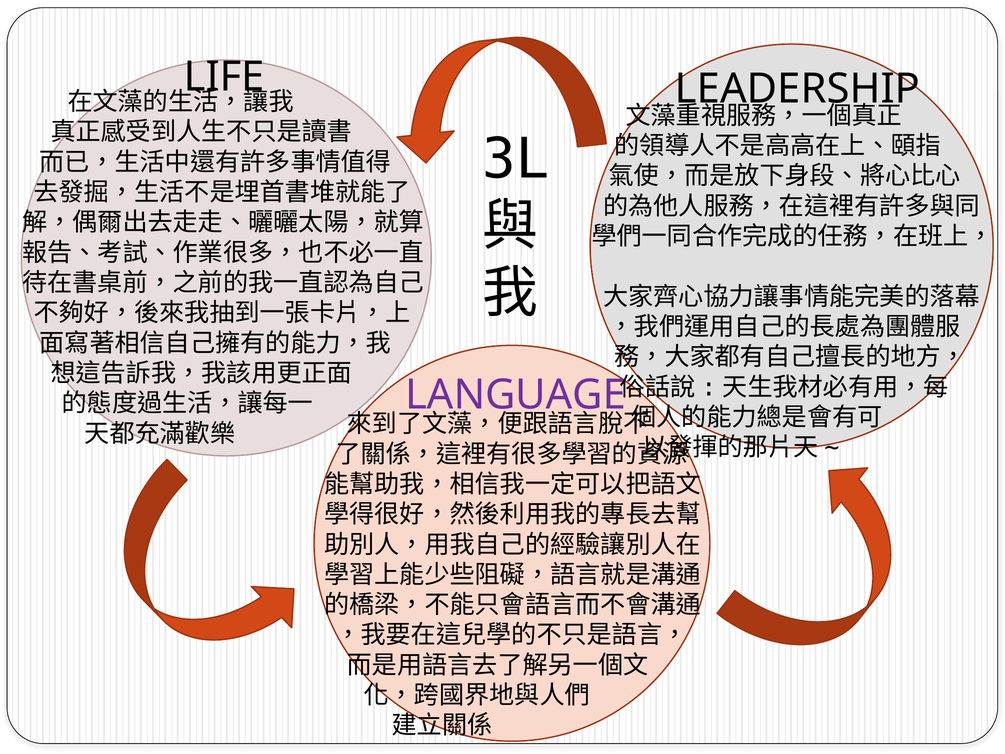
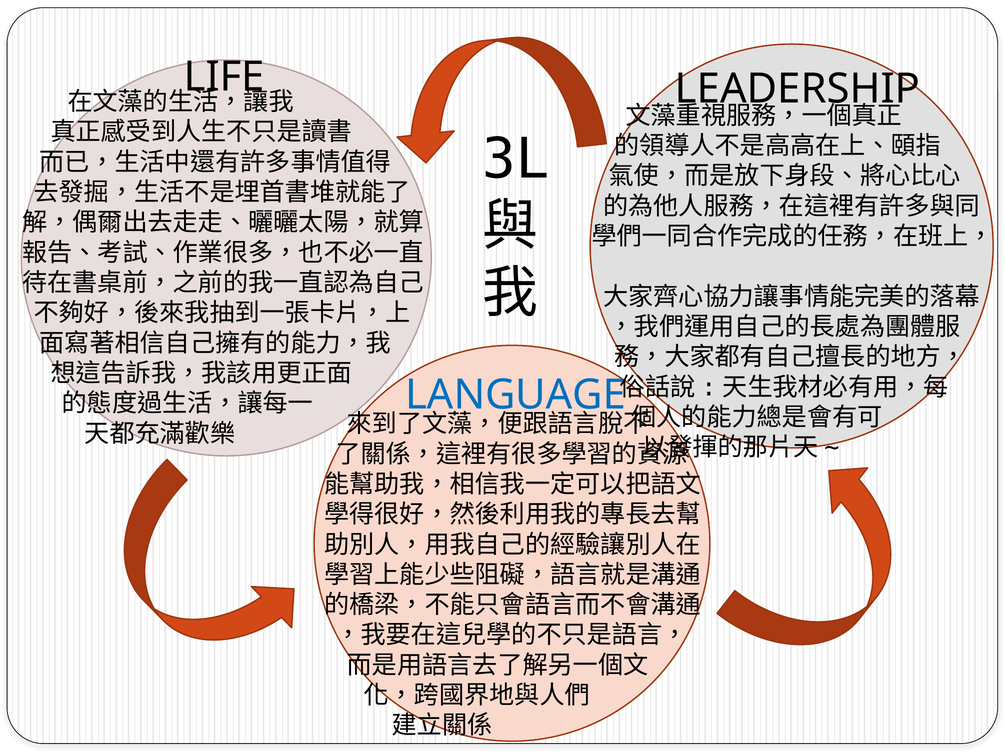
LANGUAGE colour: purple -> blue (516, 395)
